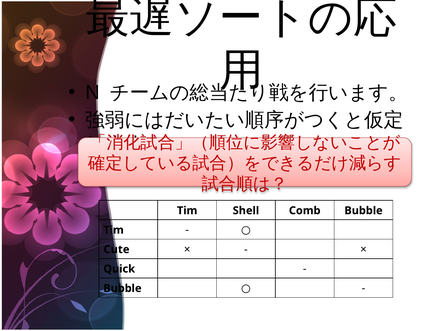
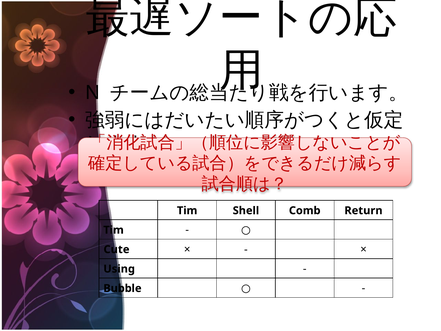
Comb Bubble: Bubble -> Return (363, 210)
Quick: Quick -> Using (119, 269)
